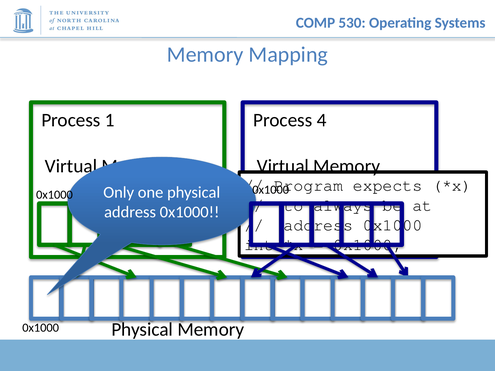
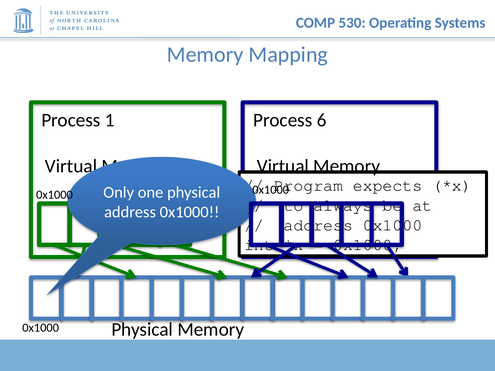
4: 4 -> 6 (322, 120)
